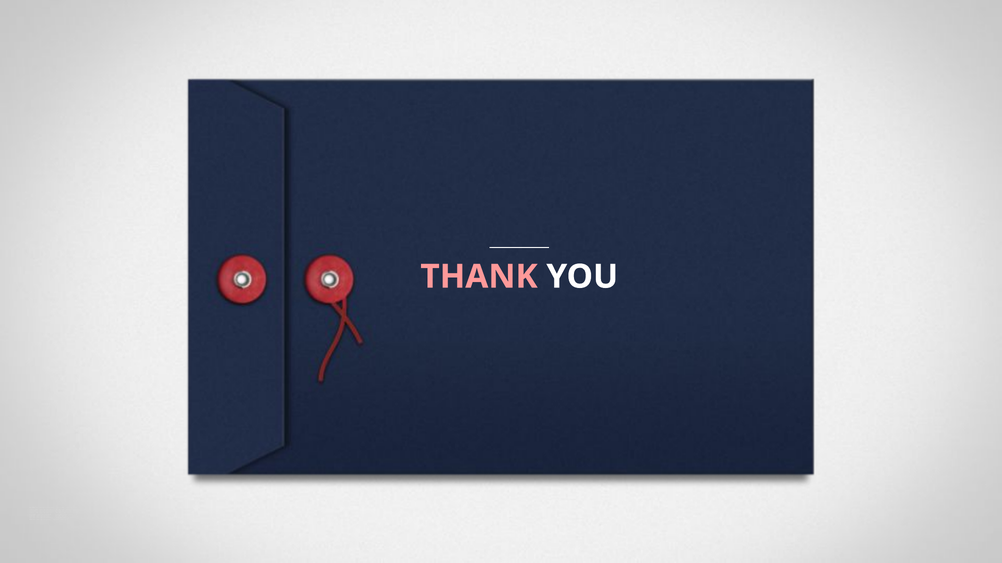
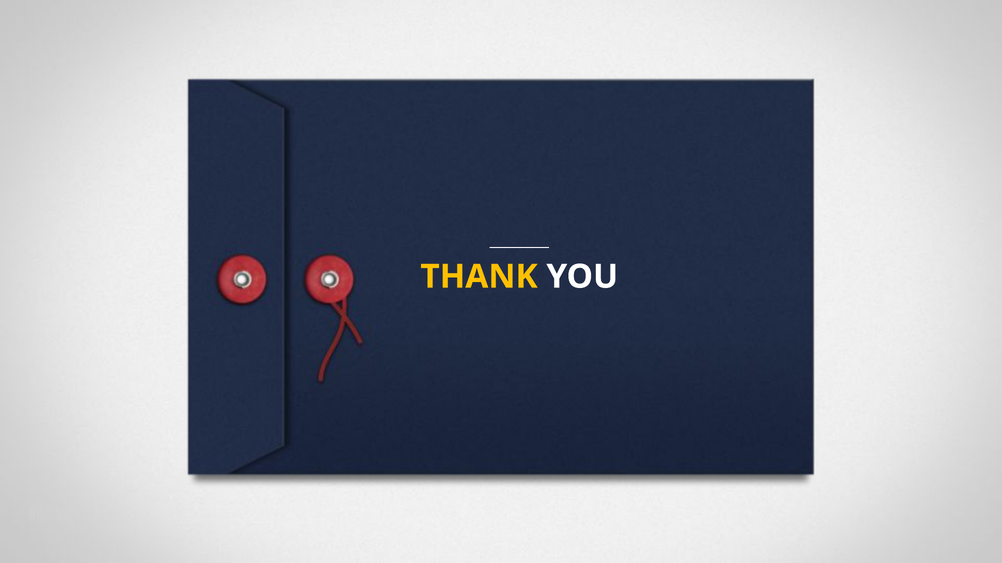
THANK colour: pink -> yellow (479, 277)
